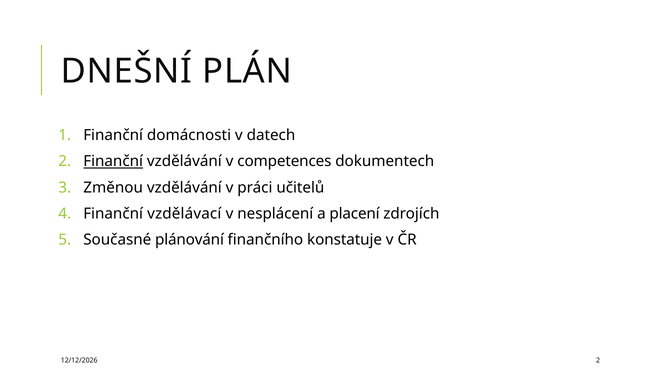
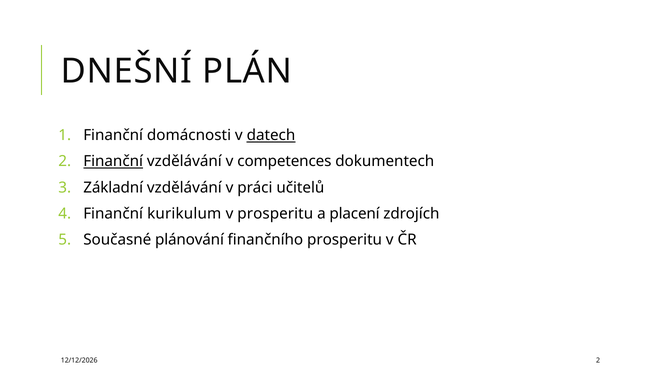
datech underline: none -> present (271, 135)
Změnou: Změnou -> Základní (113, 188)
vzdělávací: vzdělávací -> kurikulum (184, 214)
v nesplácení: nesplácení -> prosperitu (275, 214)
finančního konstatuje: konstatuje -> prosperitu (345, 240)
